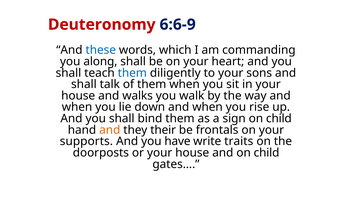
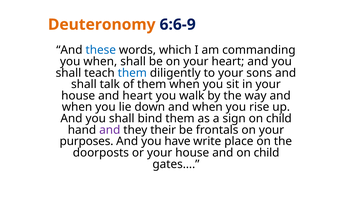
Deuteronomy colour: red -> orange (102, 25)
you along: along -> when (100, 62)
and walks: walks -> heart (137, 96)
and colour: orange -> purple (110, 130)
supports: supports -> purposes (87, 142)
traits: traits -> place (239, 142)
